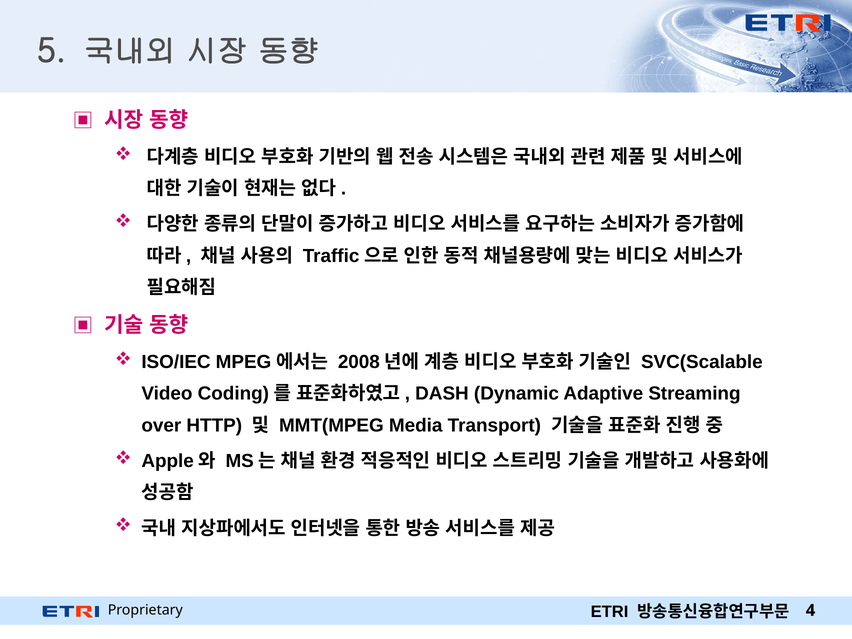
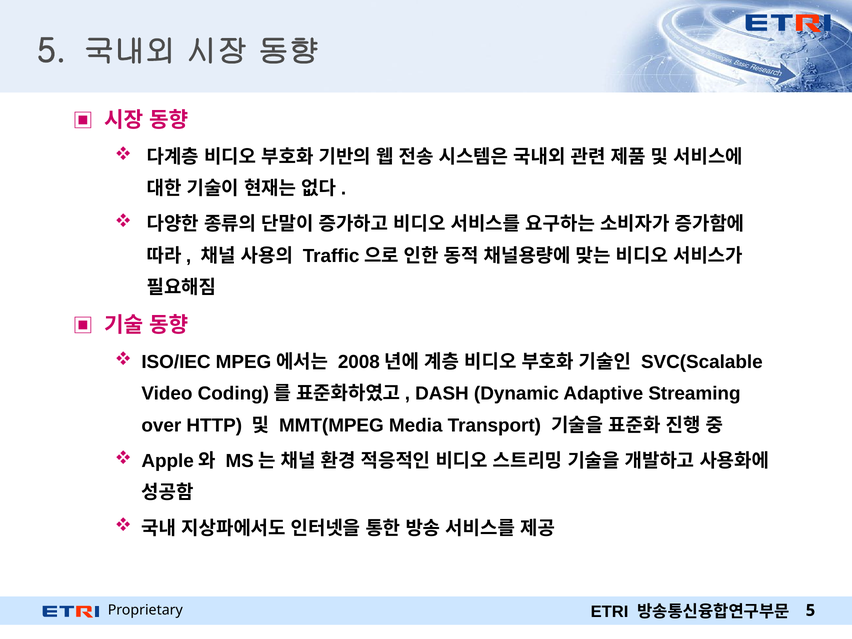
4: 4 -> 5 (810, 610)
